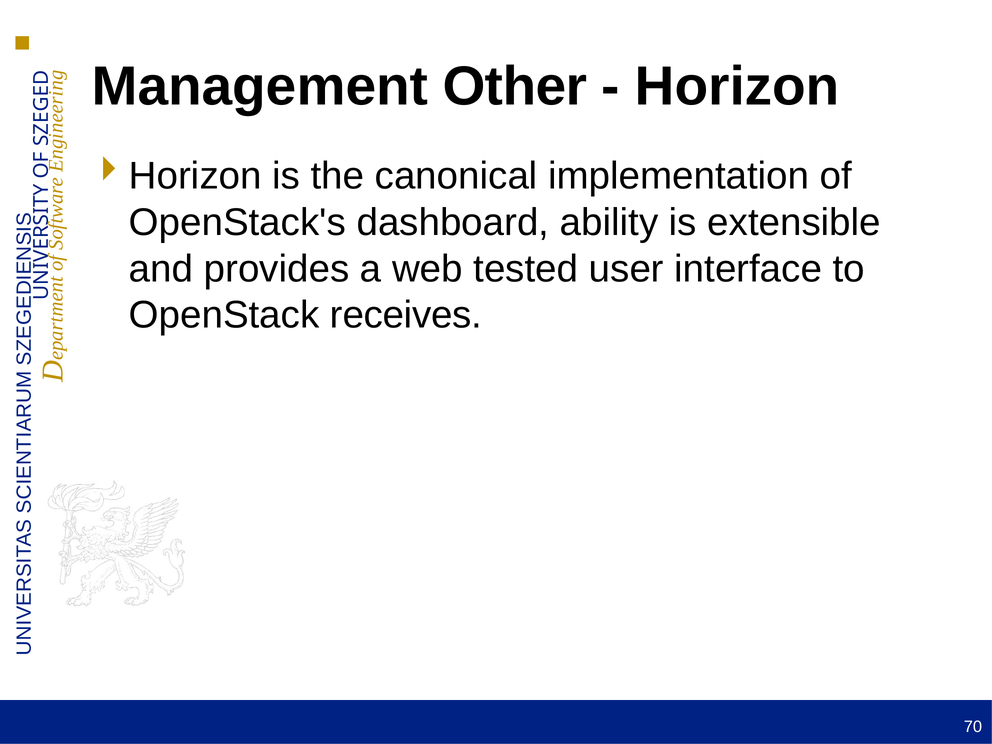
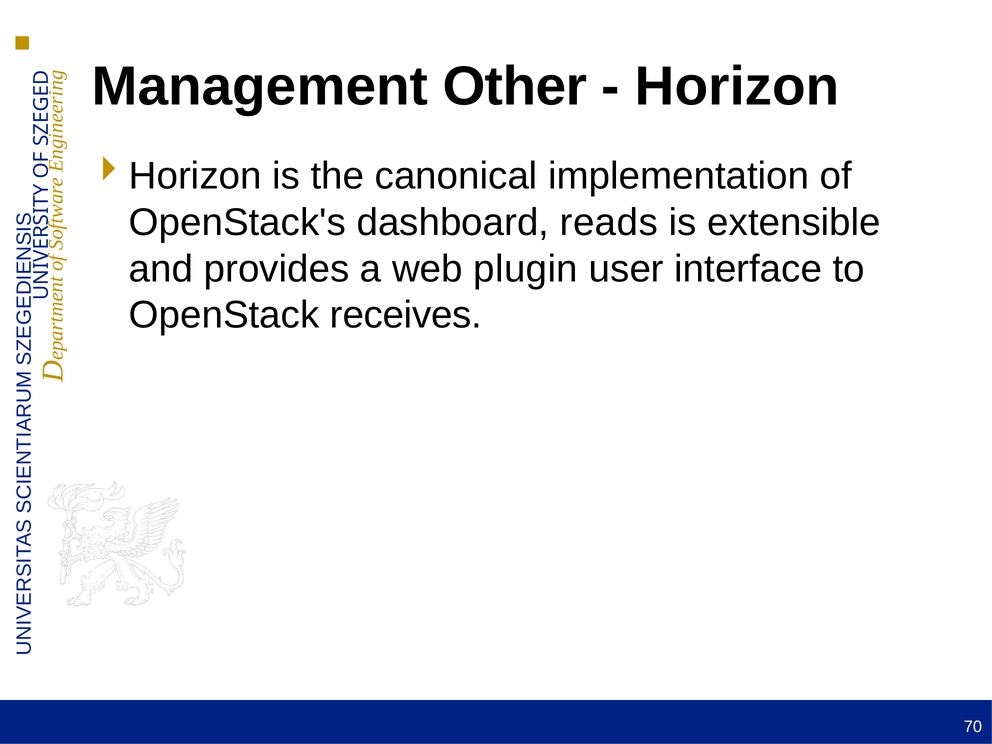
ability: ability -> reads (609, 223)
tested: tested -> plugin (526, 269)
